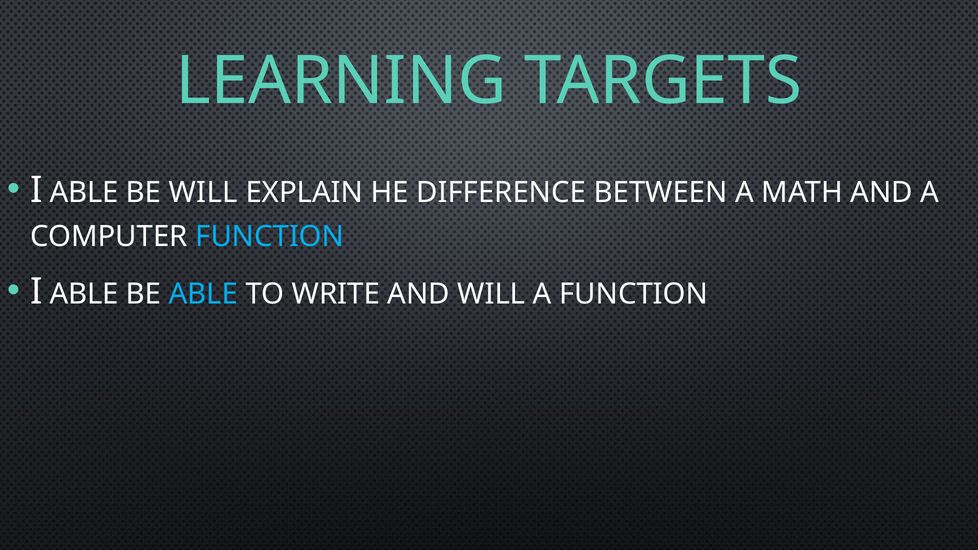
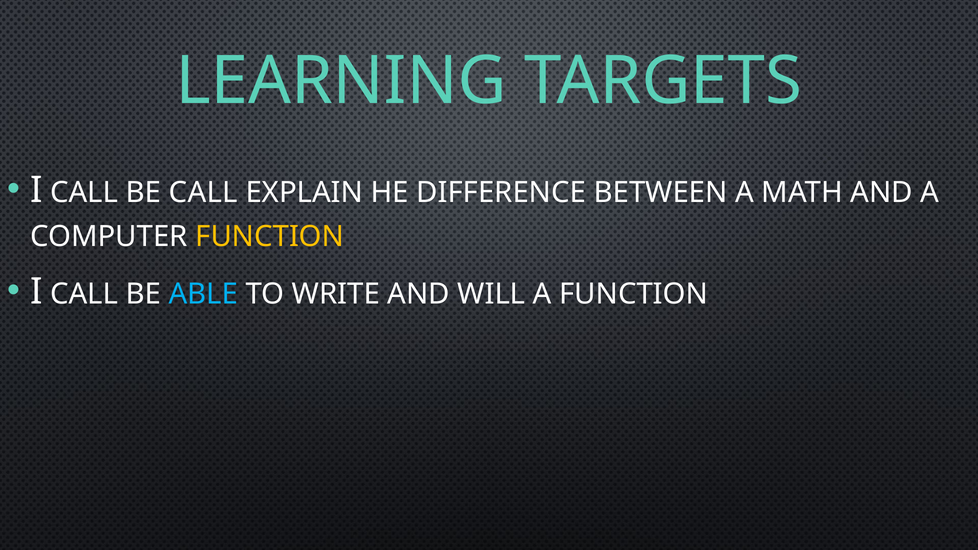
ABLE: ABLE -> CALL (84, 193)
BE WILL: WILL -> CALL (203, 193)
FUNCTION colour: light blue -> yellow (270, 237)
ABLE: ABLE -> CALL (84, 294)
